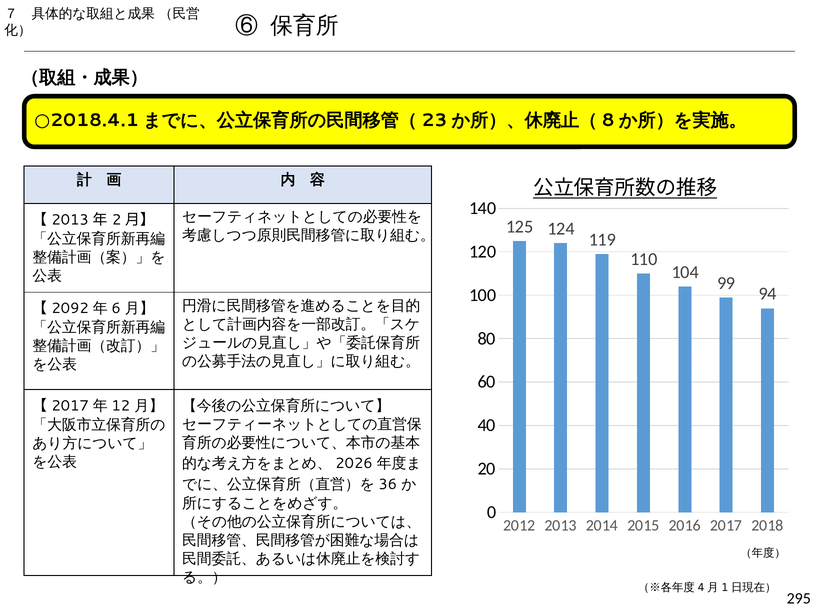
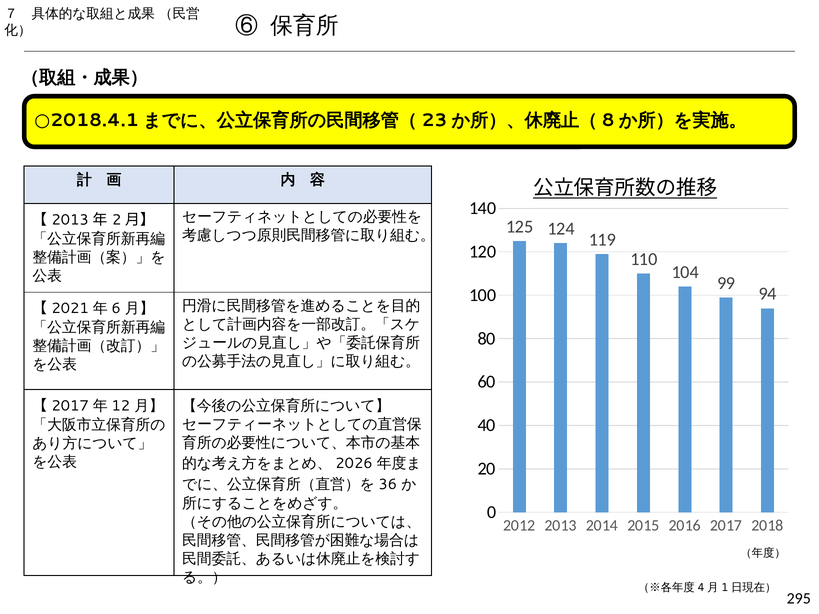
2092: 2092 -> 2021 (70, 309)
